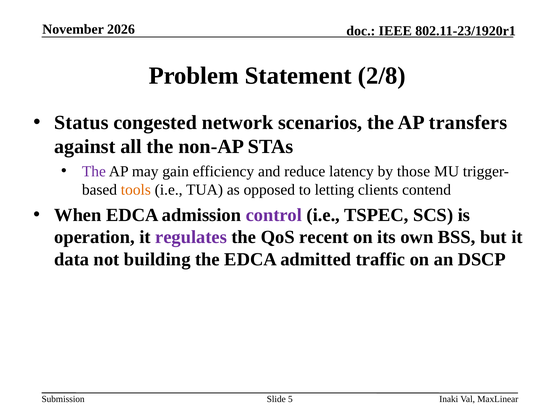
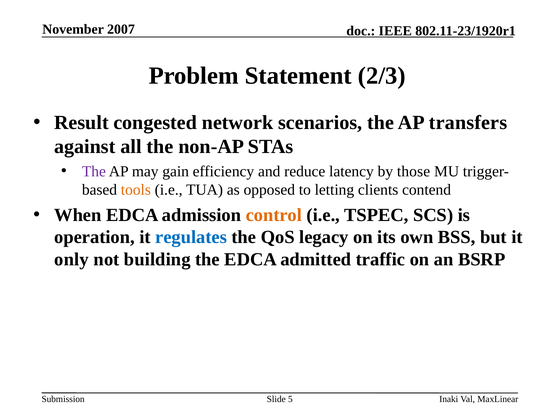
2026: 2026 -> 2007 (121, 29)
2/8: 2/8 -> 2/3 (382, 76)
Status: Status -> Result (81, 123)
control colour: purple -> orange (274, 215)
regulates colour: purple -> blue (191, 237)
recent: recent -> legacy (324, 237)
data: data -> only (72, 260)
DSCP: DSCP -> BSRP (482, 260)
